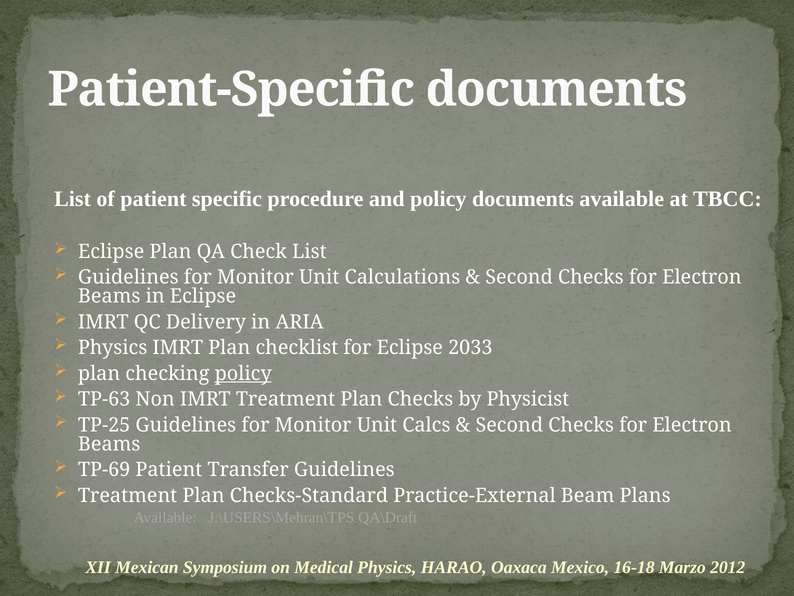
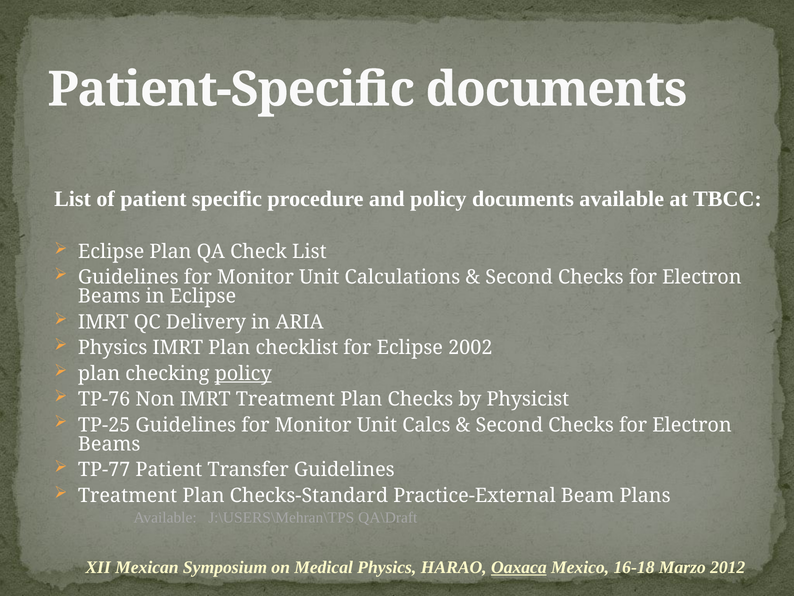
2033: 2033 -> 2002 (470, 348)
TP-63: TP-63 -> TP-76 (104, 399)
TP-69: TP-69 -> TP-77 (104, 469)
Oaxaca underline: none -> present (519, 567)
